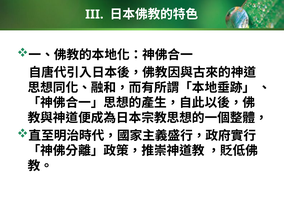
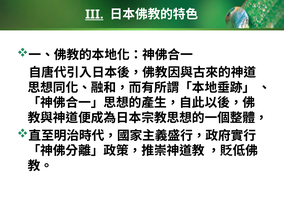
III underline: none -> present (94, 14)
